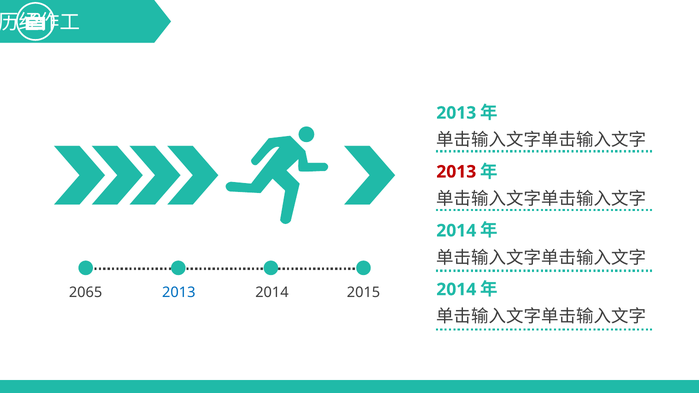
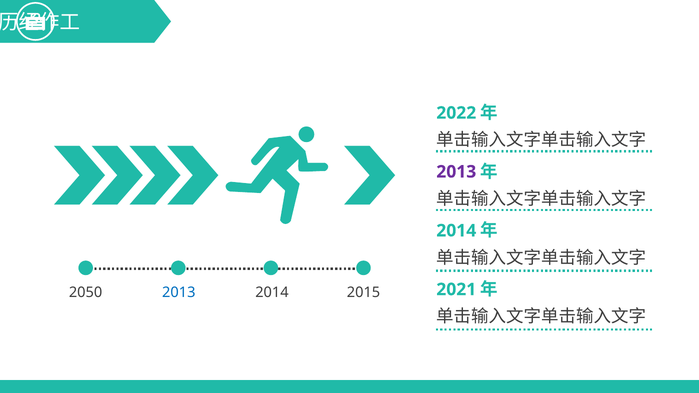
2013: 2013 -> 2022 (456, 113)
2013 colour: red -> purple (456, 172)
2014: 2014 -> 2021 (456, 290)
2065: 2065 -> 2050 (86, 293)
